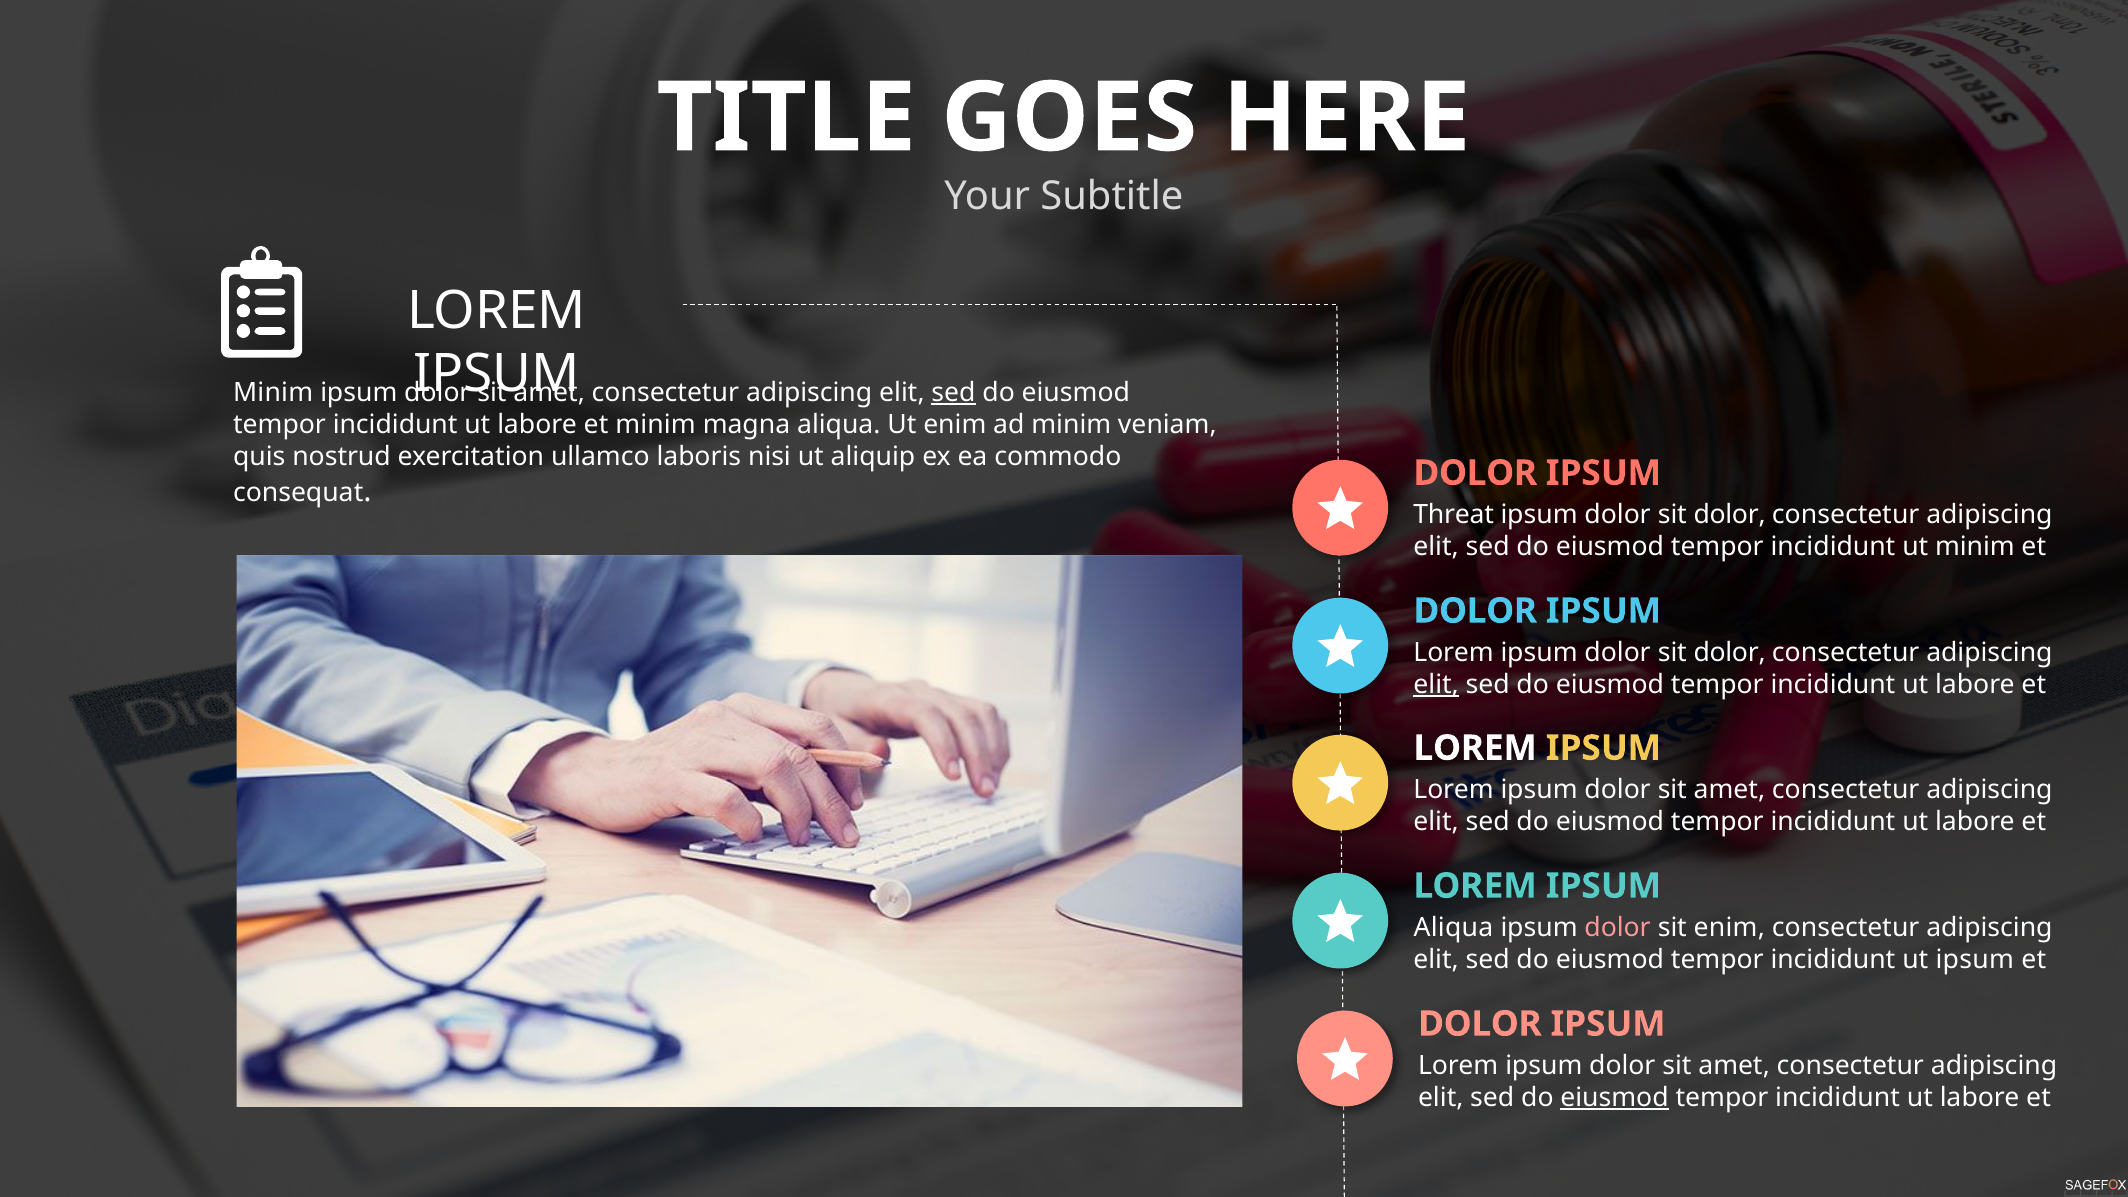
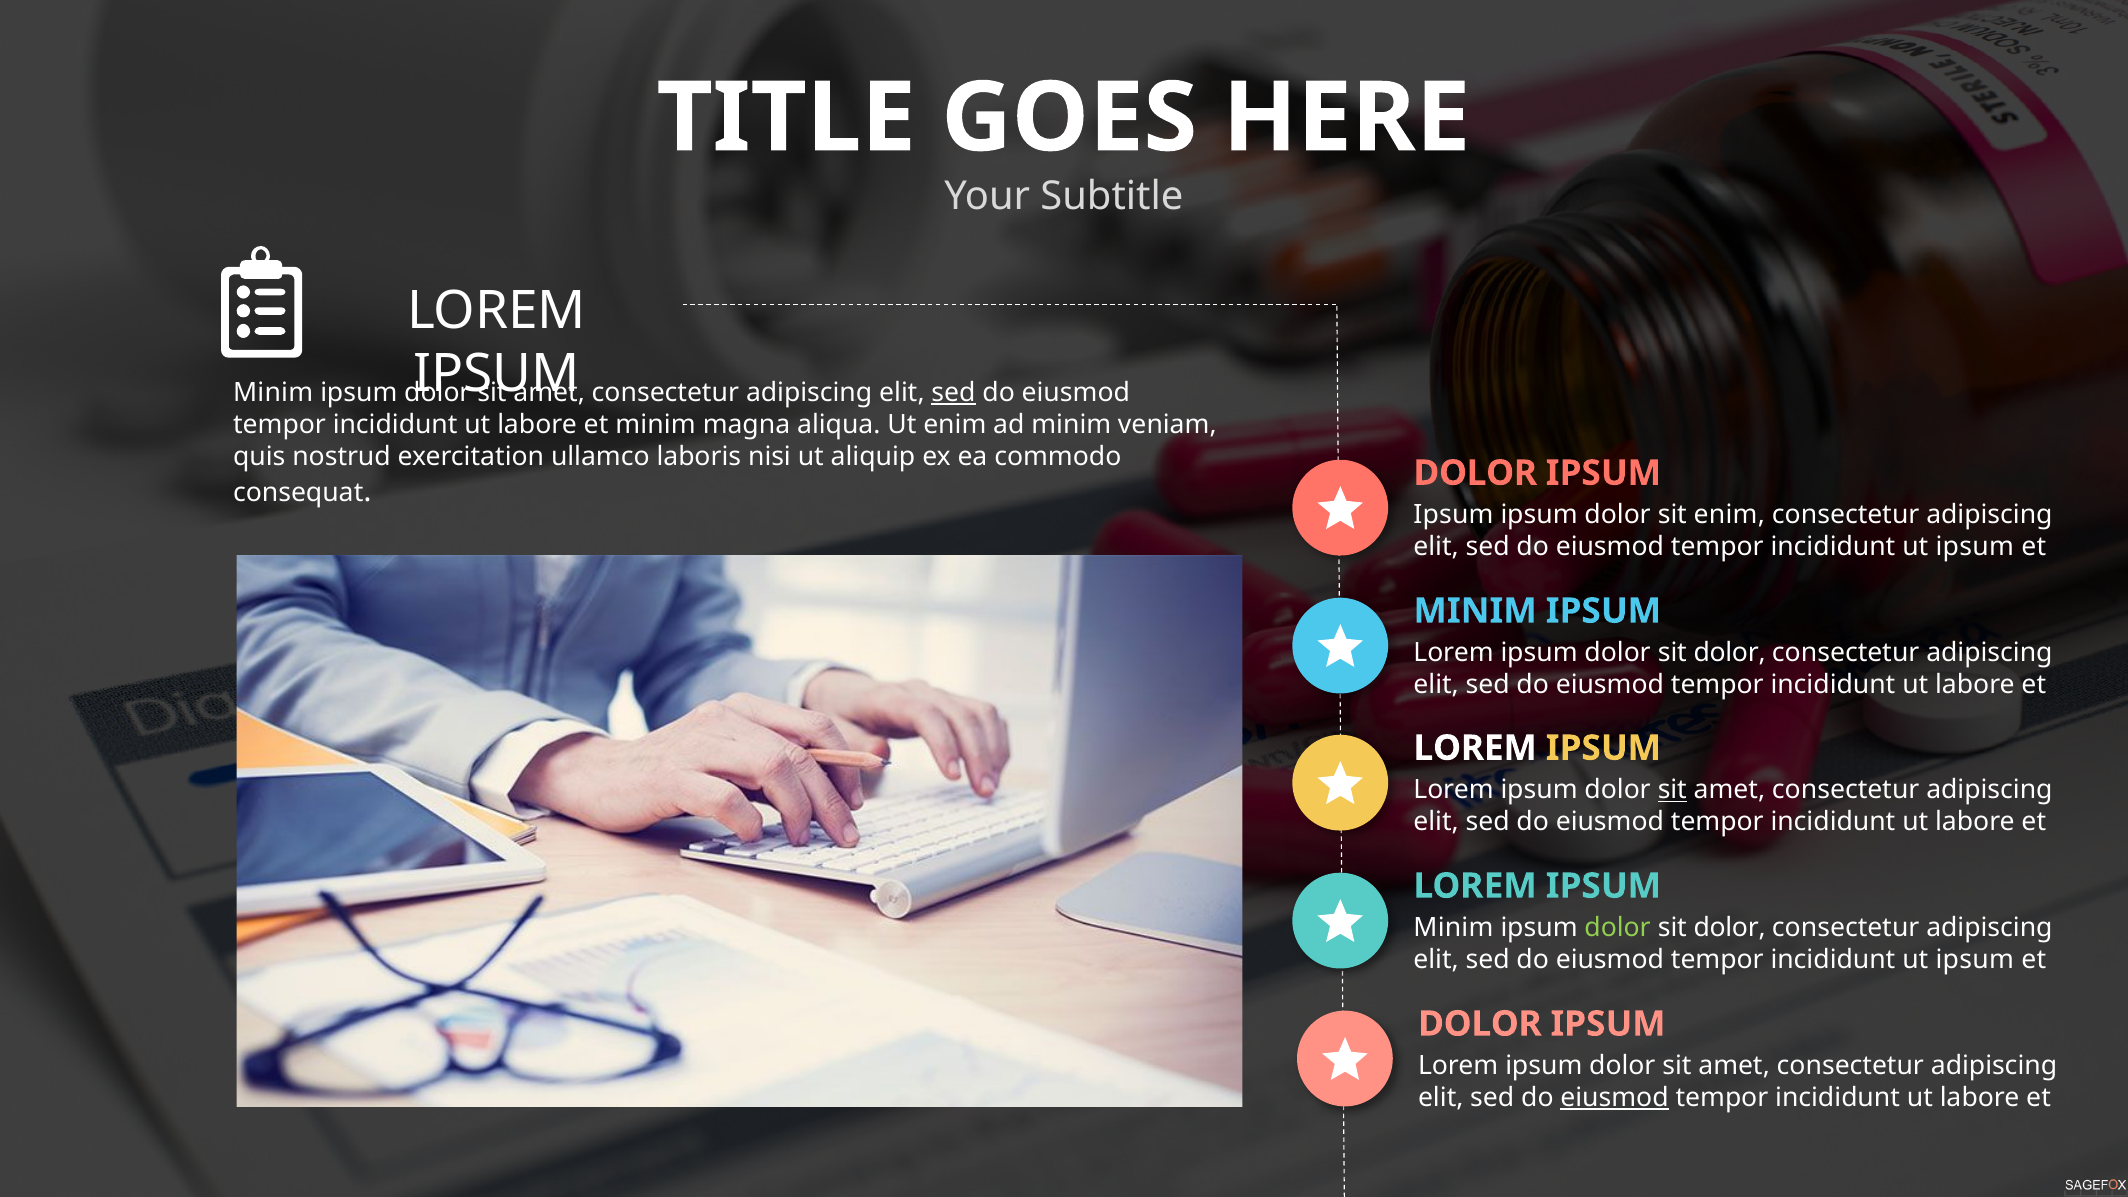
Threat: Threat -> Ipsum (1453, 515)
dolor: dolor -> enim (1729, 515)
minim: minim -> ipsum (1975, 547)
DOLOR: DOLOR -> MINIM (1475, 611)
elit underline: present -> none (1436, 685)
sit underline: none -> present (1672, 790)
Aliqua: Aliqua -> Minim (1453, 928)
dolor colour: pink -> light green (1618, 928)
enim: enim -> dolor (1730, 928)
